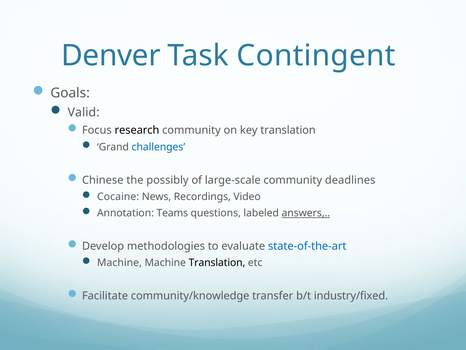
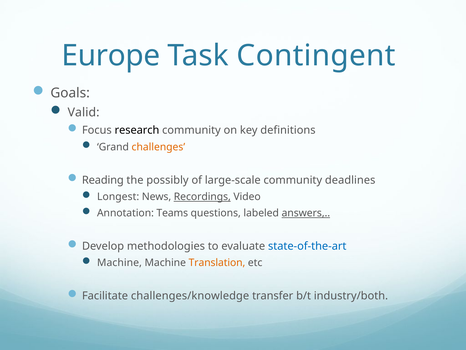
Denver: Denver -> Europe (111, 55)
key translation: translation -> definitions (288, 130)
challenges colour: blue -> orange (158, 147)
Chinese: Chinese -> Reading (103, 180)
Cocaine: Cocaine -> Longest (118, 196)
Recordings underline: none -> present (202, 196)
Translation colour: black -> orange (217, 262)
community/knowledge: community/knowledge -> challenges/knowledge (190, 296)
industry/fixed: industry/fixed -> industry/both (351, 296)
